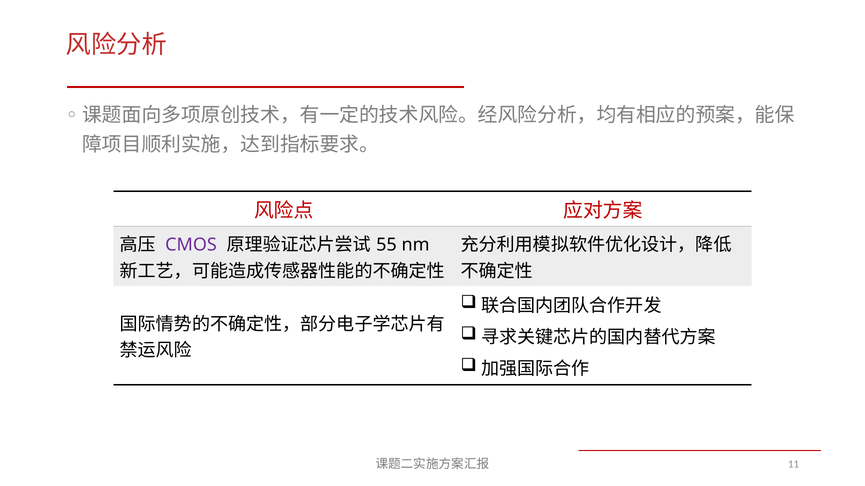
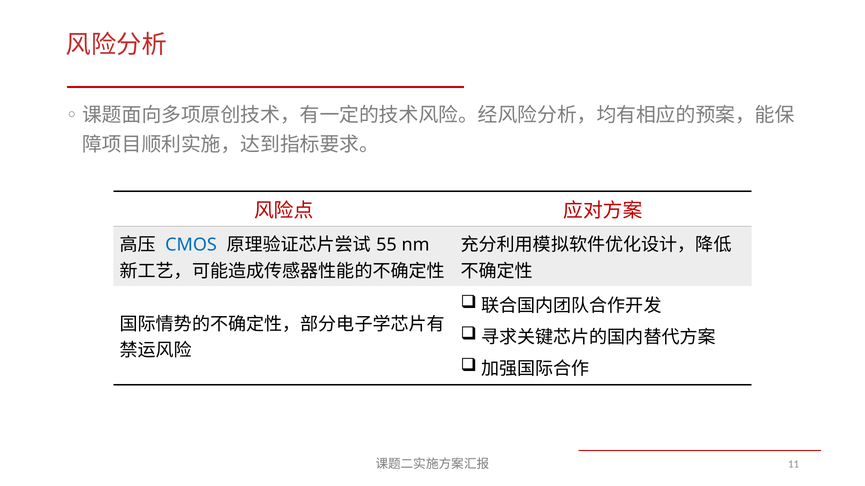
CMOS colour: purple -> blue (191, 245)
